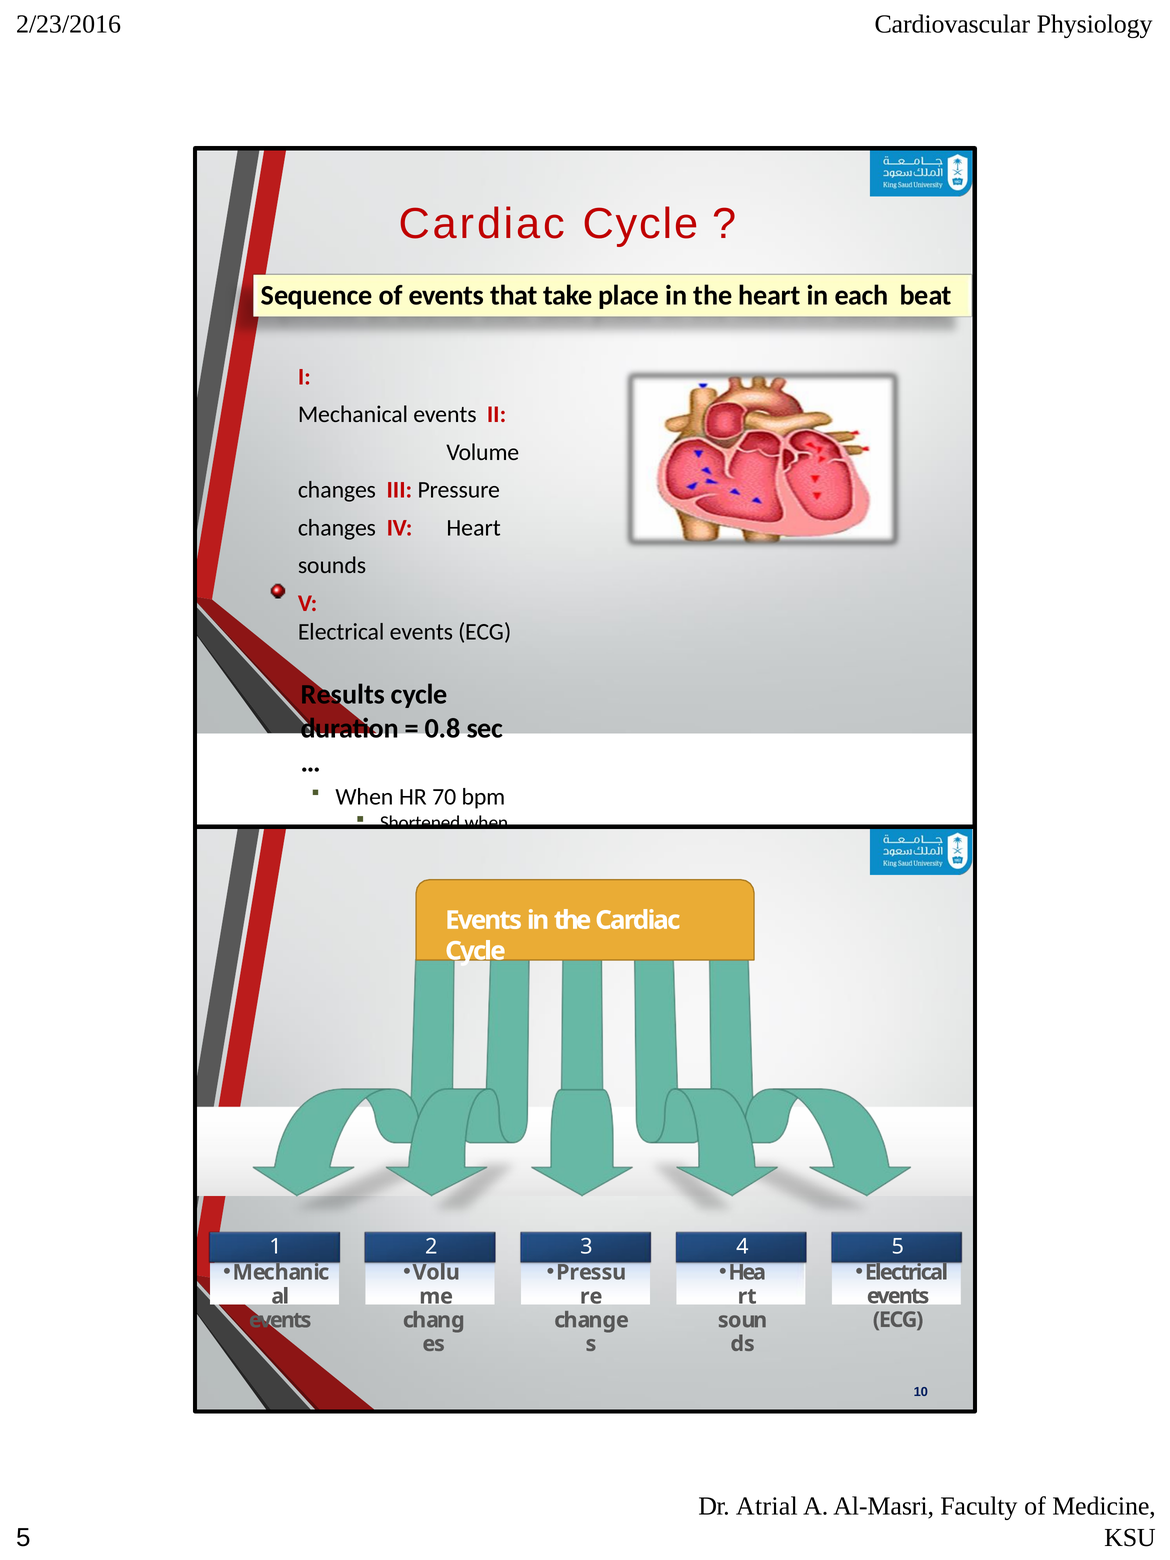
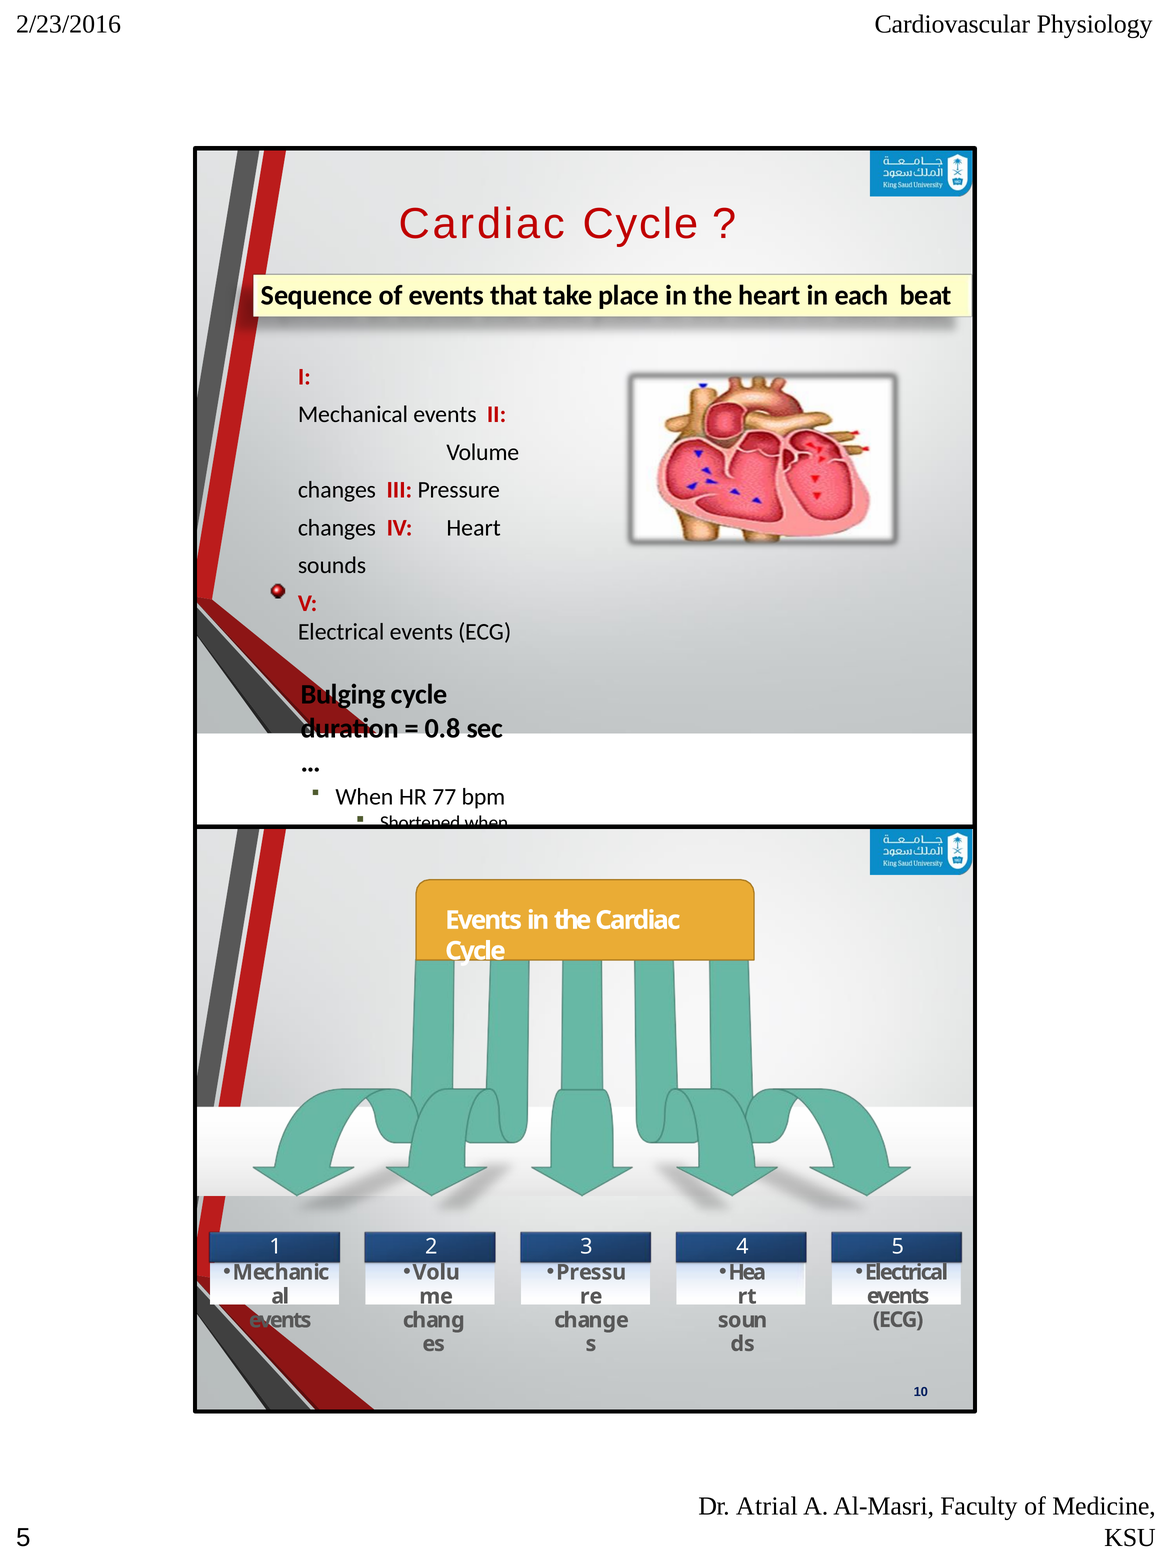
Results: Results -> Bulging (343, 695)
70: 70 -> 77 (444, 797)
